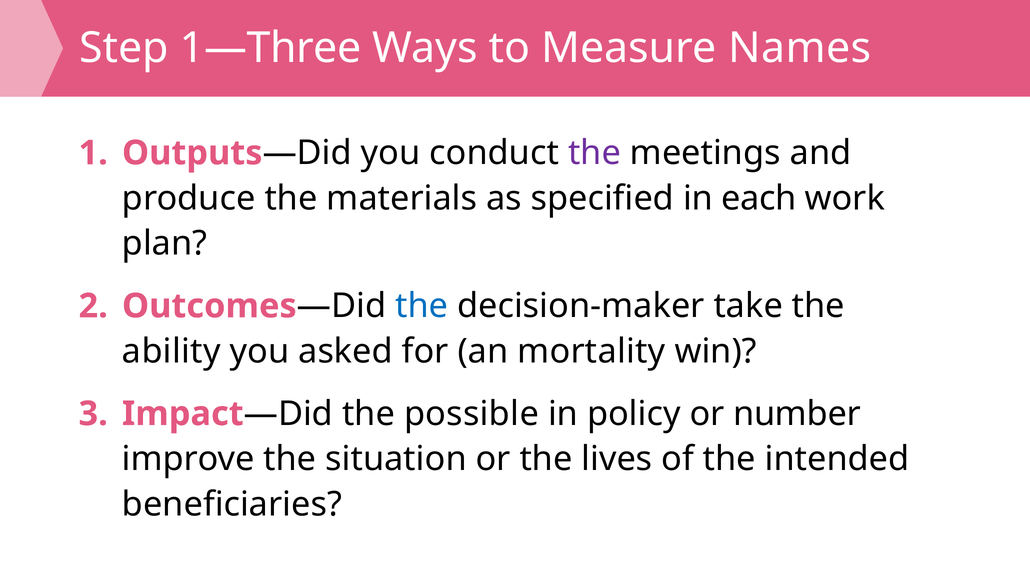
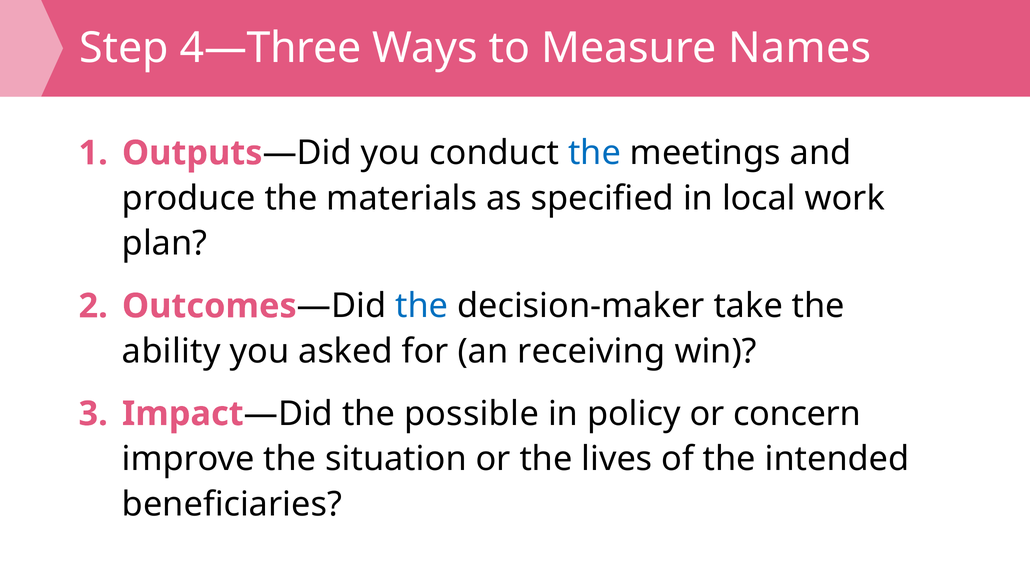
1—Three: 1—Three -> 4—Three (271, 48)
the colour: purple -> blue (595, 153)
each: each -> local (759, 198)
mortality: mortality -> receiving (591, 352)
number: number -> concern (797, 414)
